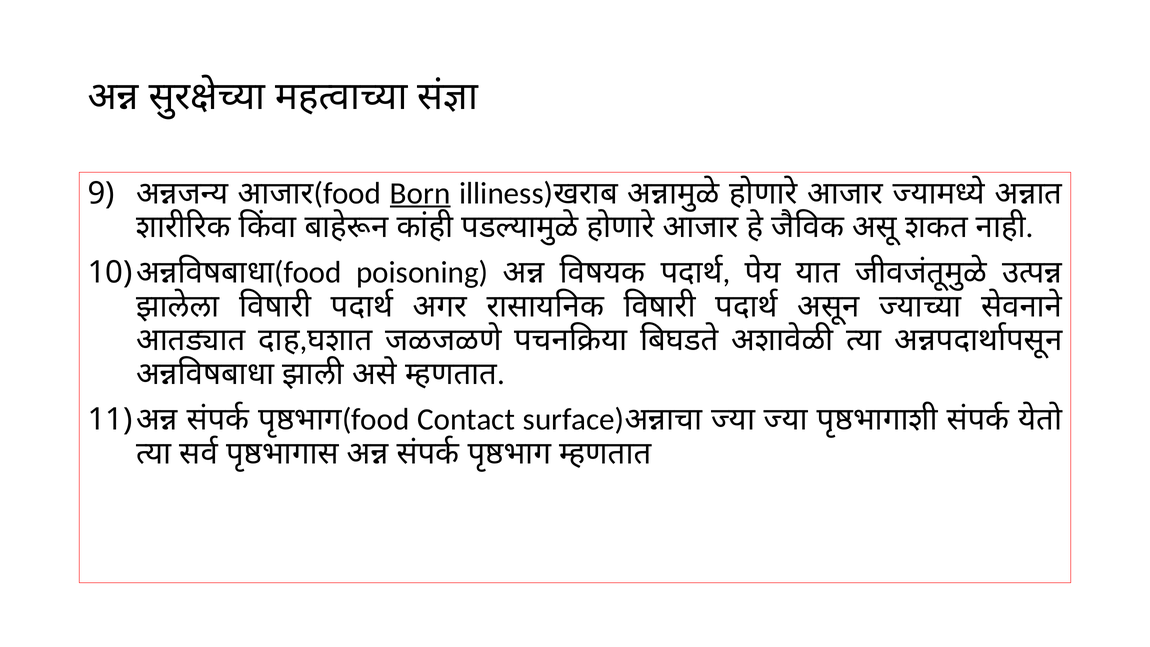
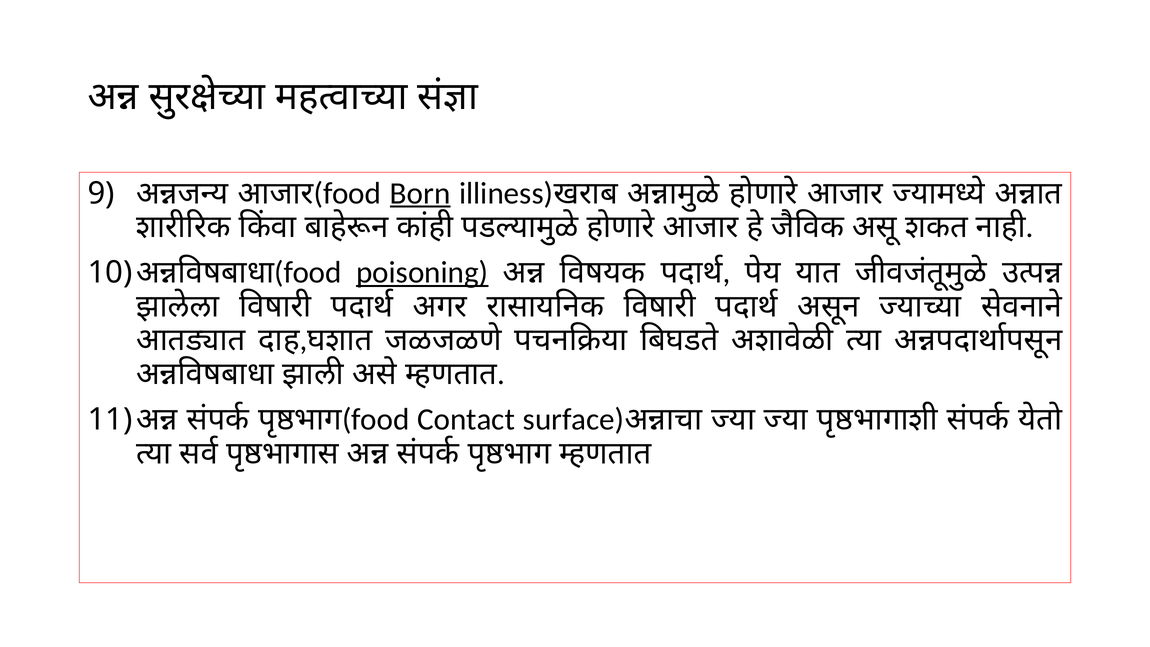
poisoning underline: none -> present (422, 273)
